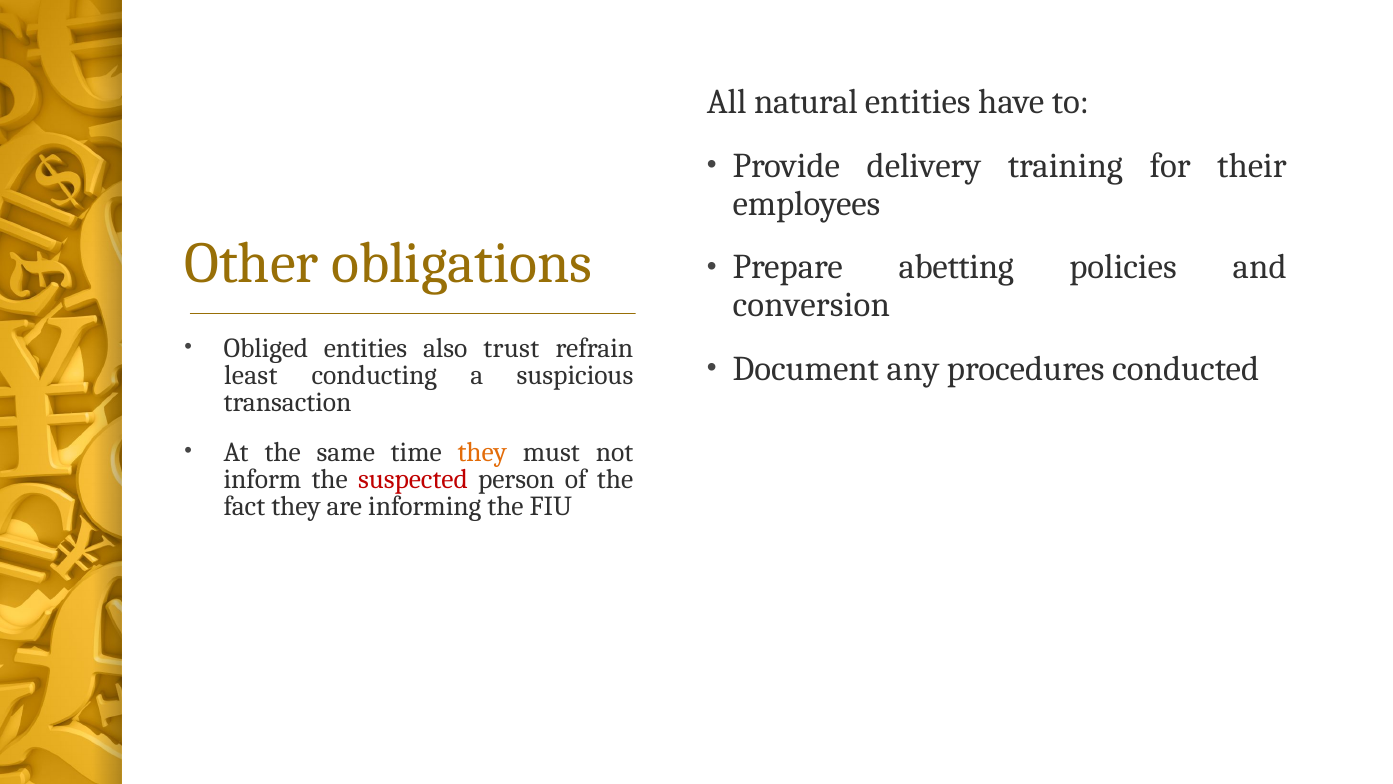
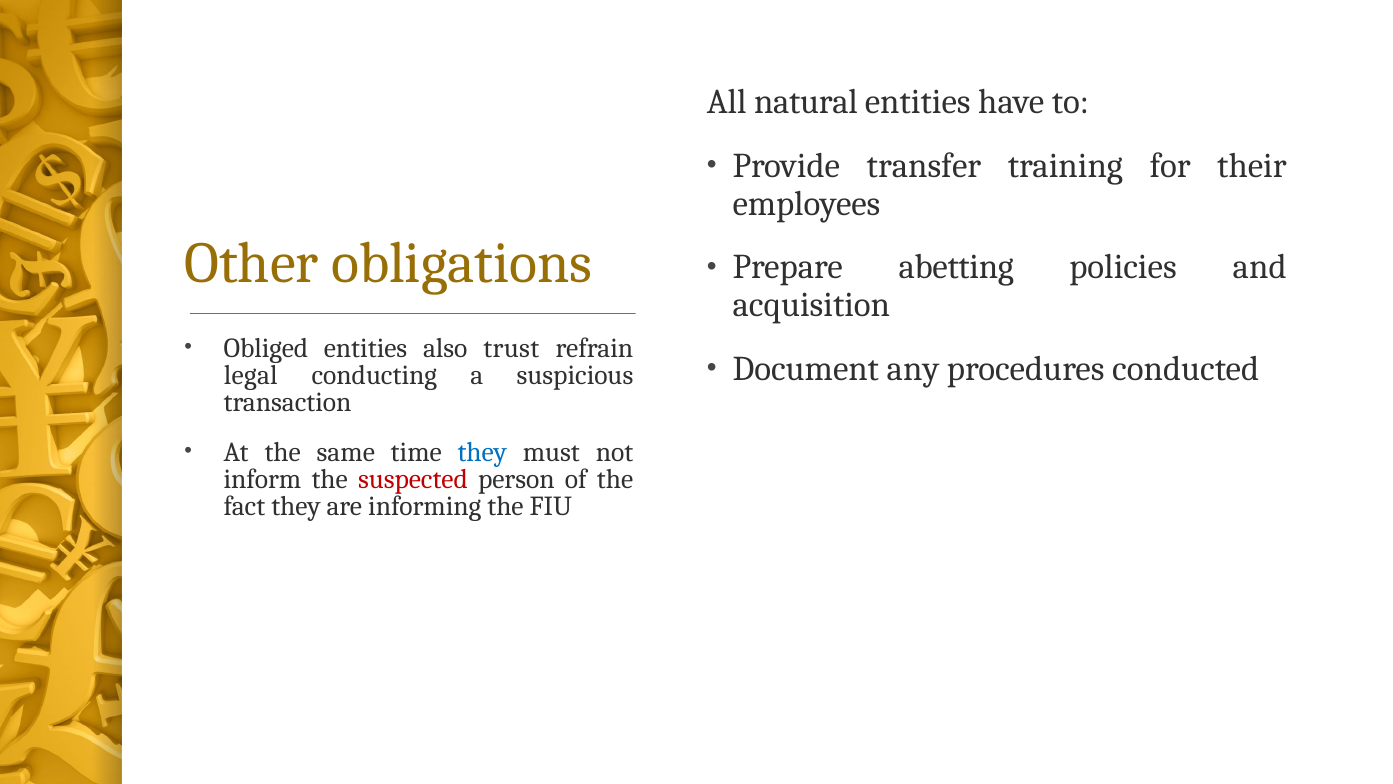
delivery: delivery -> transfer (924, 166)
conversion: conversion -> acquisition (811, 305)
least: least -> legal (251, 375)
they colour: orange -> blue (482, 452)
